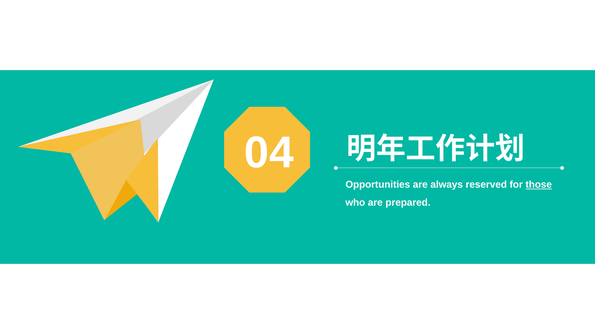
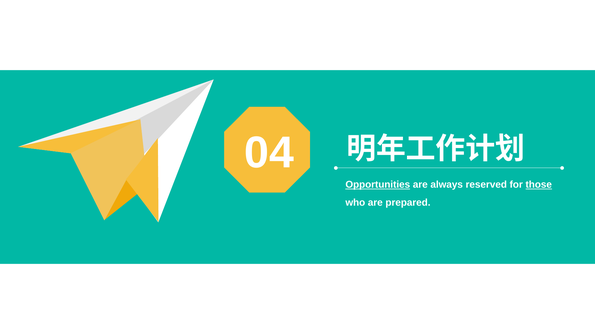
Opportunities underline: none -> present (378, 185)
